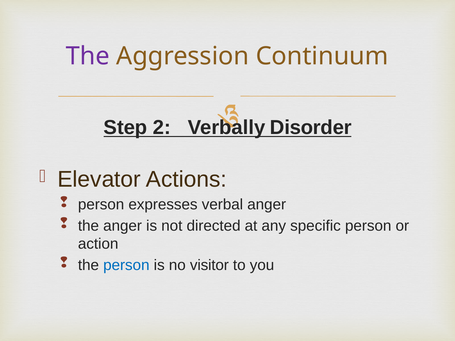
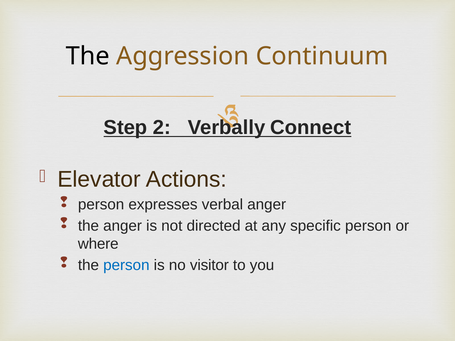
The colour: purple -> black (88, 56)
Disorder: Disorder -> Connect (311, 128)
action: action -> where (98, 244)
